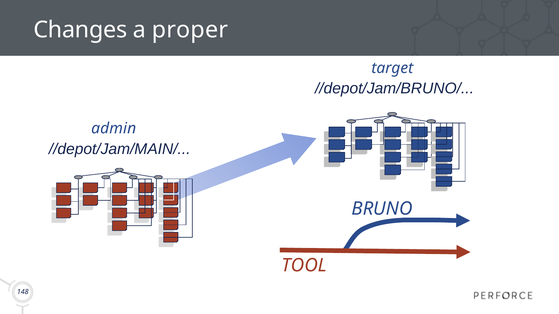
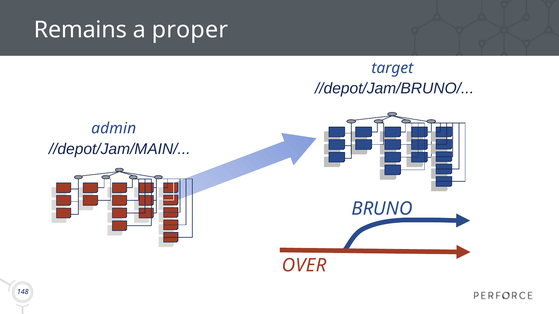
Changes: Changes -> Remains (80, 30)
TOOL: TOOL -> OVER (304, 266)
